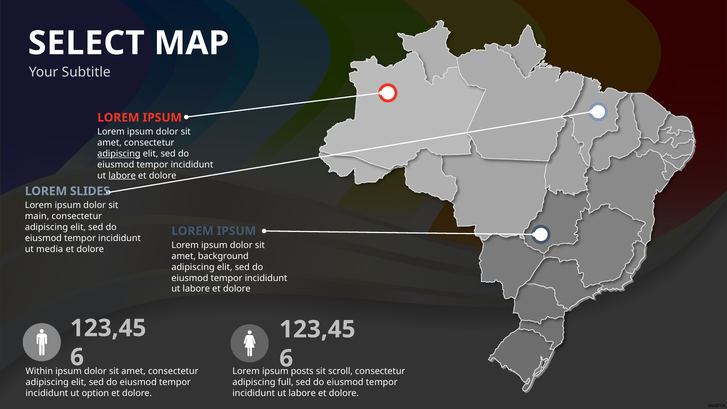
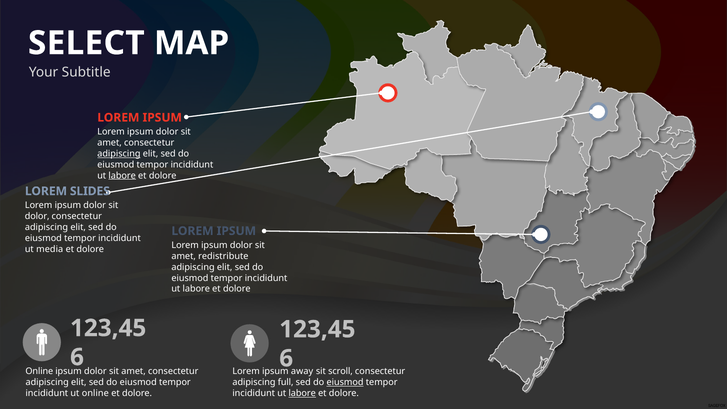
main: main -> dolor (37, 216)
background: background -> redistribute (223, 256)
Within: Within -> Online (39, 371)
posts: posts -> away (302, 371)
eiusmod underline: none -> present (345, 382)
ut option: option -> online (95, 393)
labore underline: none -> present (302, 393)
